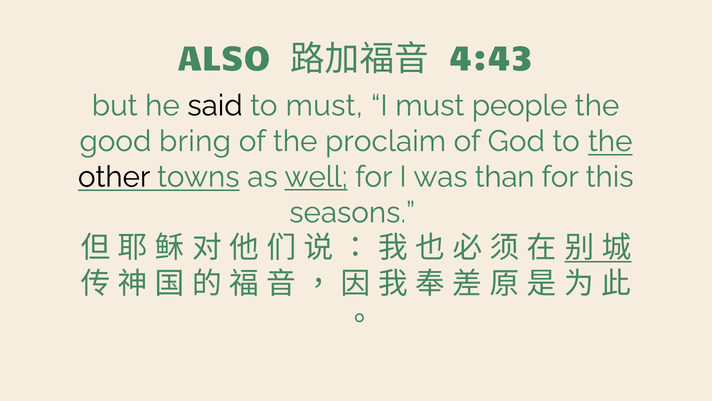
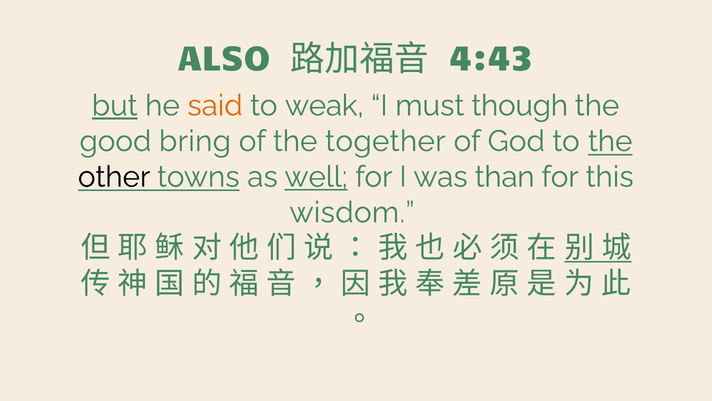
but underline: none -> present (115, 105)
said colour: black -> orange (215, 105)
to must: must -> weak (324, 105)
people: people -> though (520, 105)
proclaim: proclaim -> together (385, 141)
seasons: seasons -> wisdom (352, 212)
